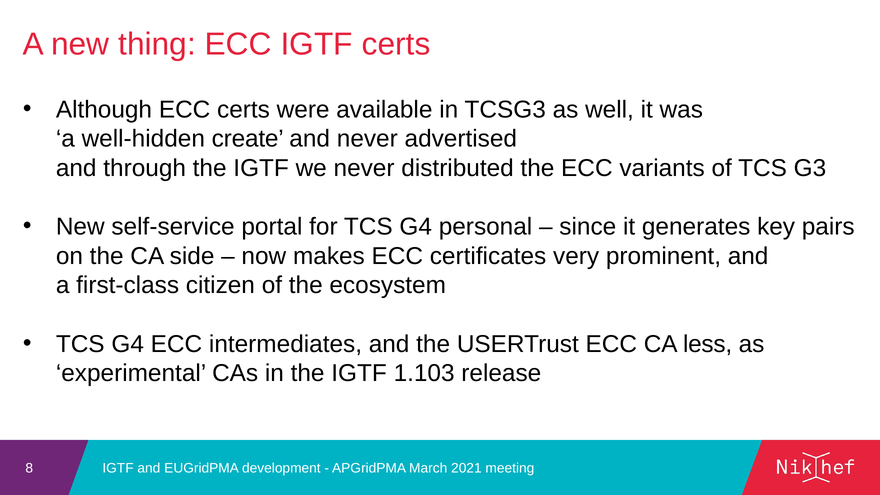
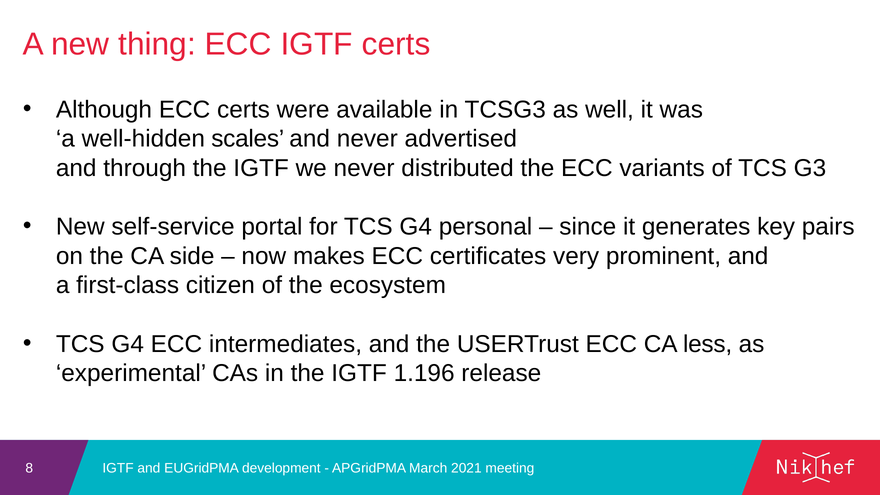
create: create -> scales (248, 139)
1.103: 1.103 -> 1.196 (424, 373)
